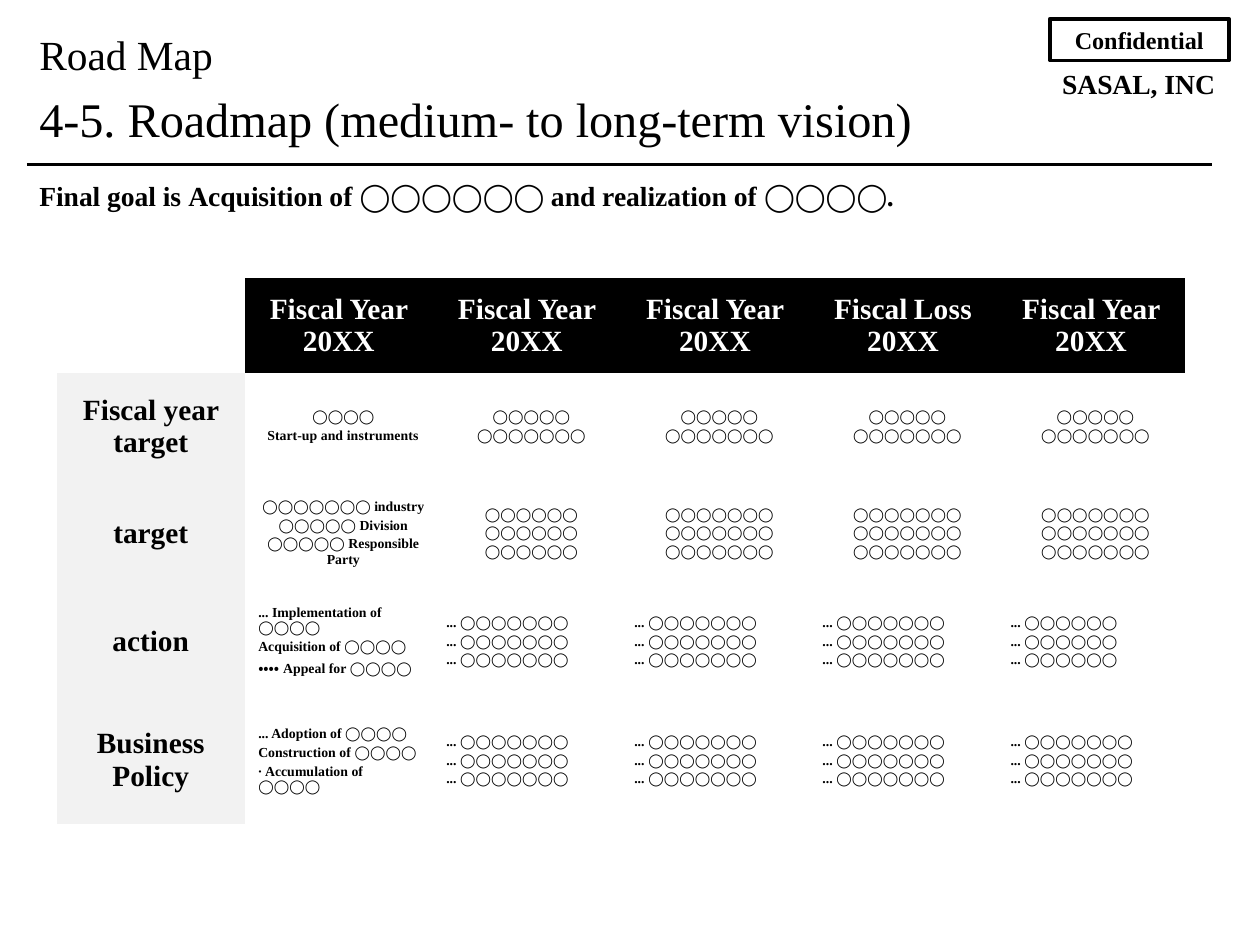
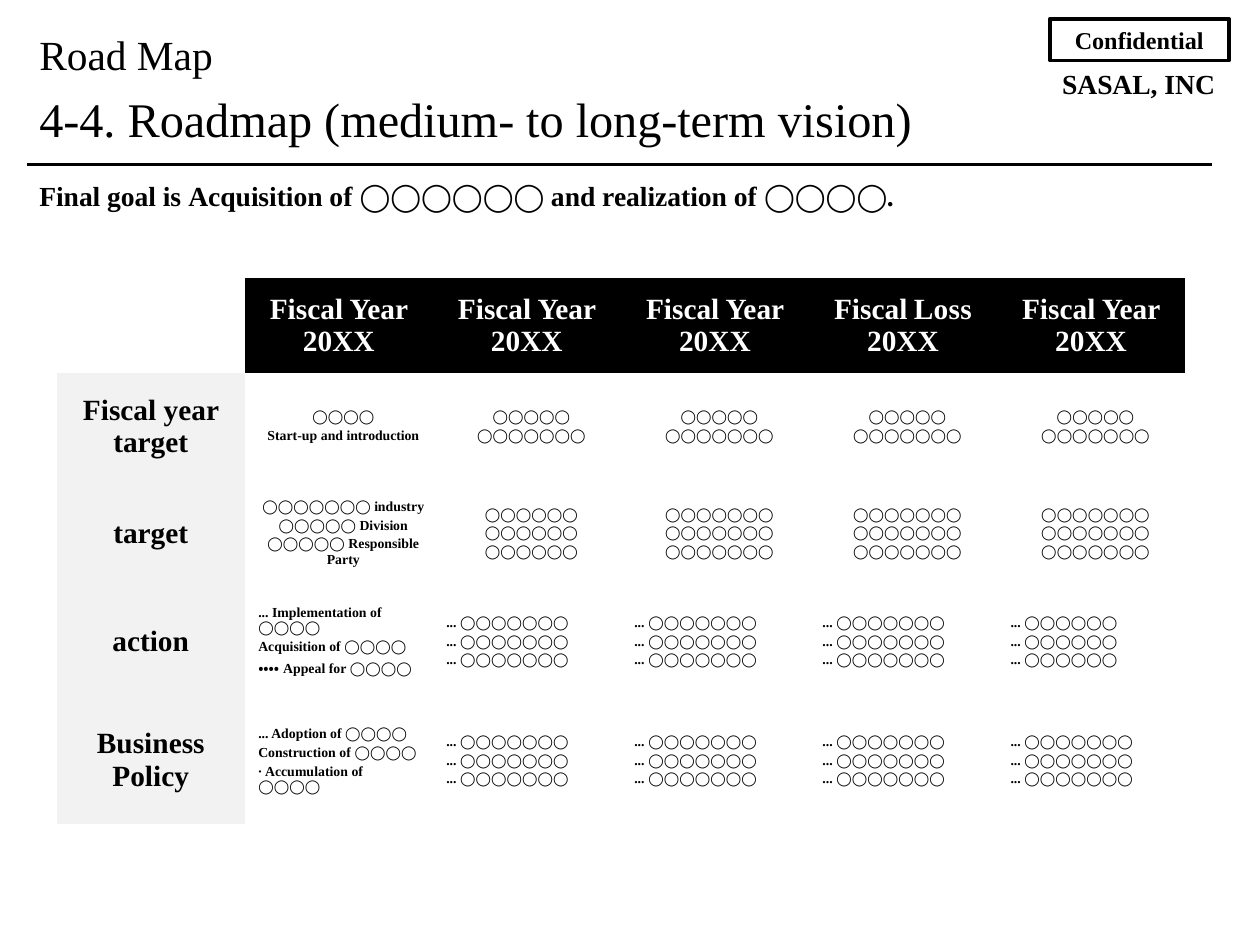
4-5: 4-5 -> 4-4 (77, 121)
instruments: instruments -> introduction (383, 436)
